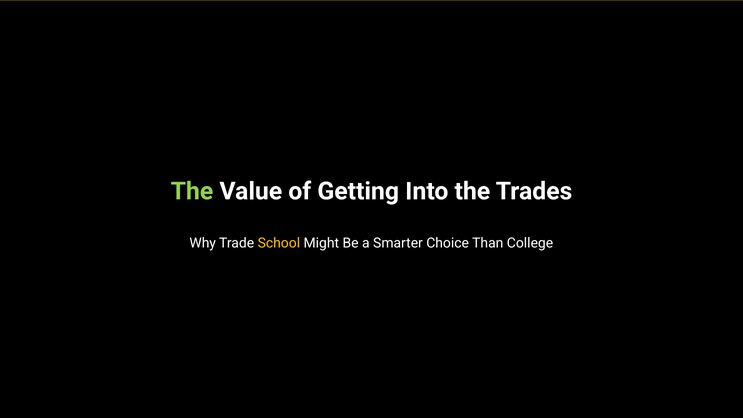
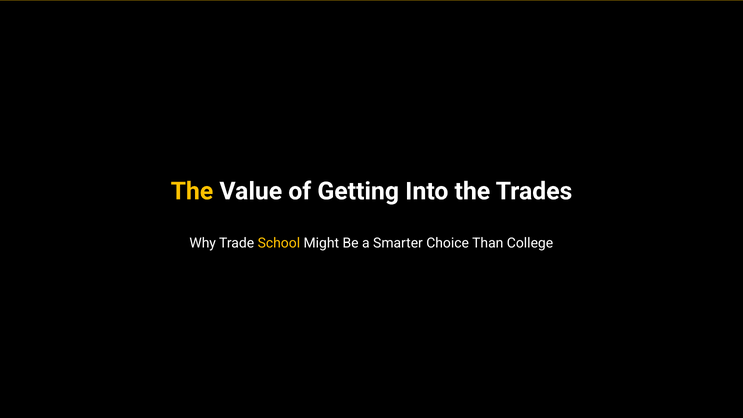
The colour: light green -> yellow (192, 191)
